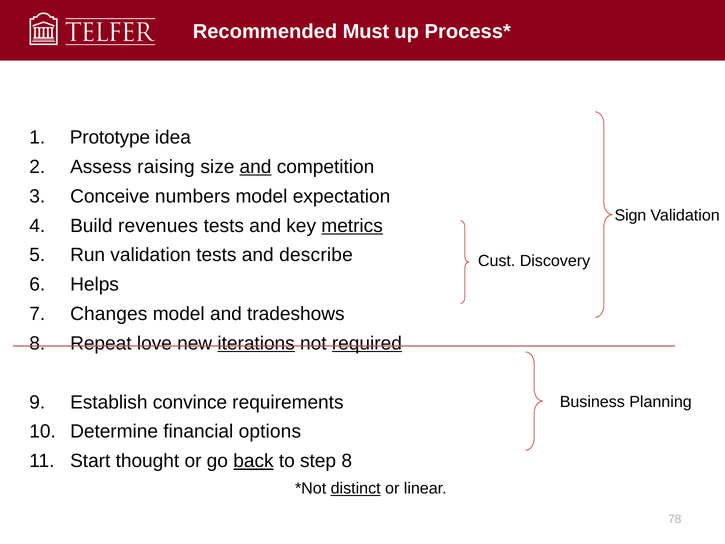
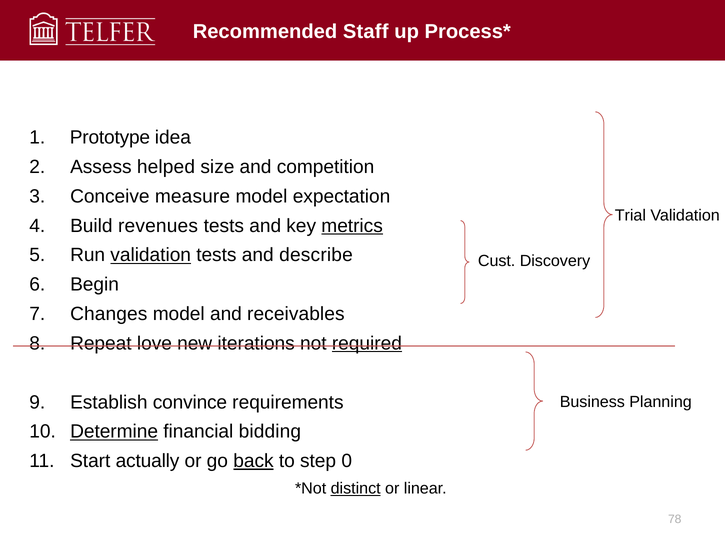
Must: Must -> Staff (366, 32)
raising: raising -> helped (166, 167)
and underline: present -> none (256, 167)
numbers: numbers -> measure (193, 196)
Sign: Sign -> Trial (630, 215)
validation underline: none -> present (151, 255)
Helps: Helps -> Begin (95, 284)
tradeshows: tradeshows -> receivables (296, 314)
iterations underline: present -> none (256, 343)
Determine underline: none -> present (114, 431)
options: options -> bidding (270, 431)
thought: thought -> actually (148, 461)
step 8: 8 -> 0 (347, 461)
